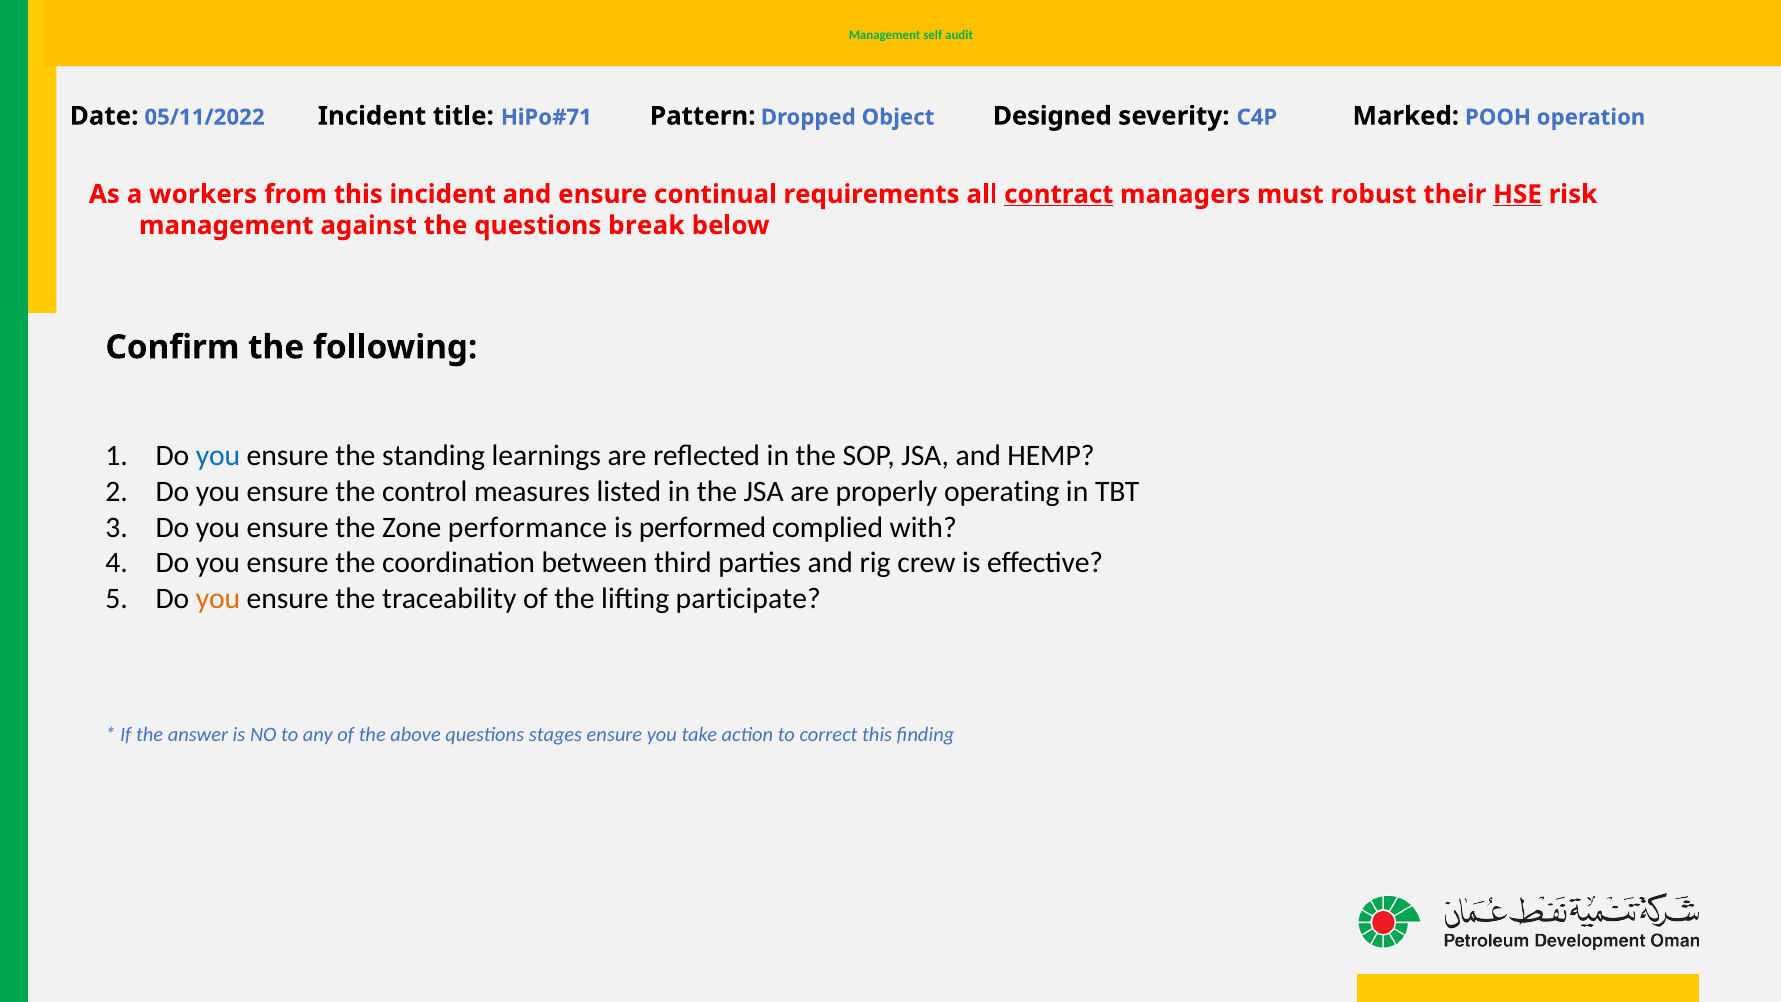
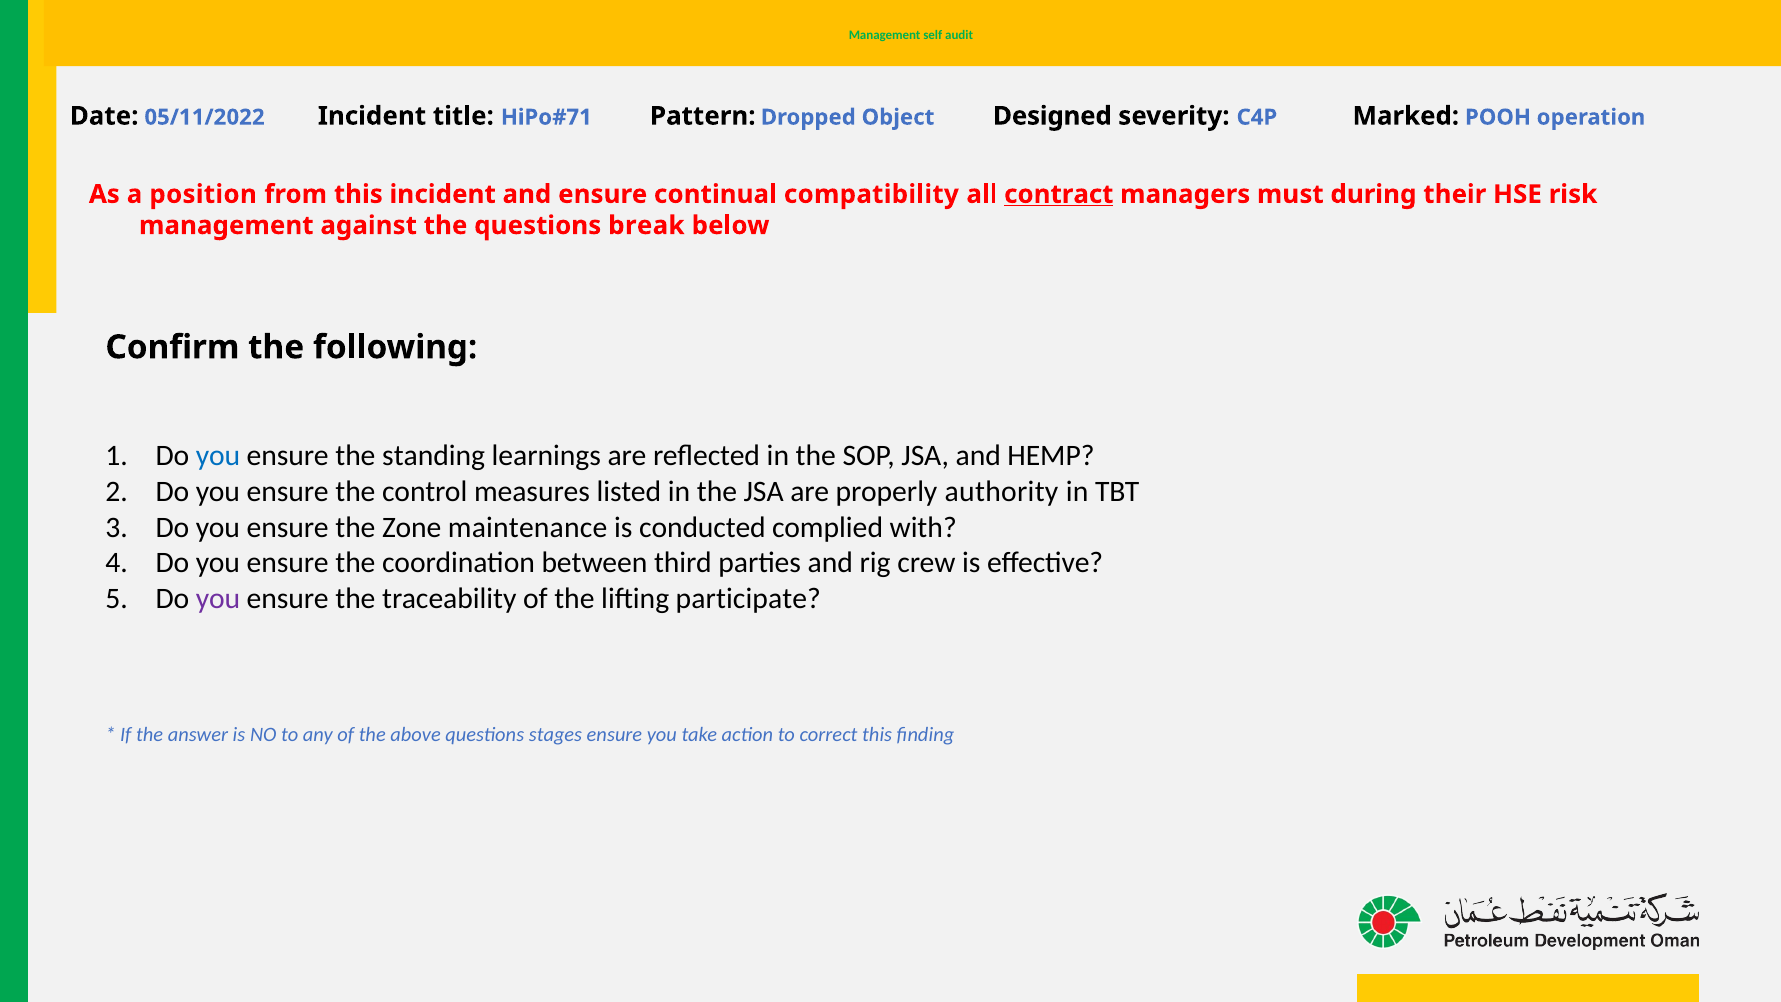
workers: workers -> position (203, 194)
requirements: requirements -> compatibility (871, 194)
robust: robust -> during (1373, 194)
HSE underline: present -> none (1518, 194)
operating: operating -> authority (1002, 492)
performance: performance -> maintenance (528, 527)
performed: performed -> conducted (702, 527)
you colour: orange -> purple (218, 598)
